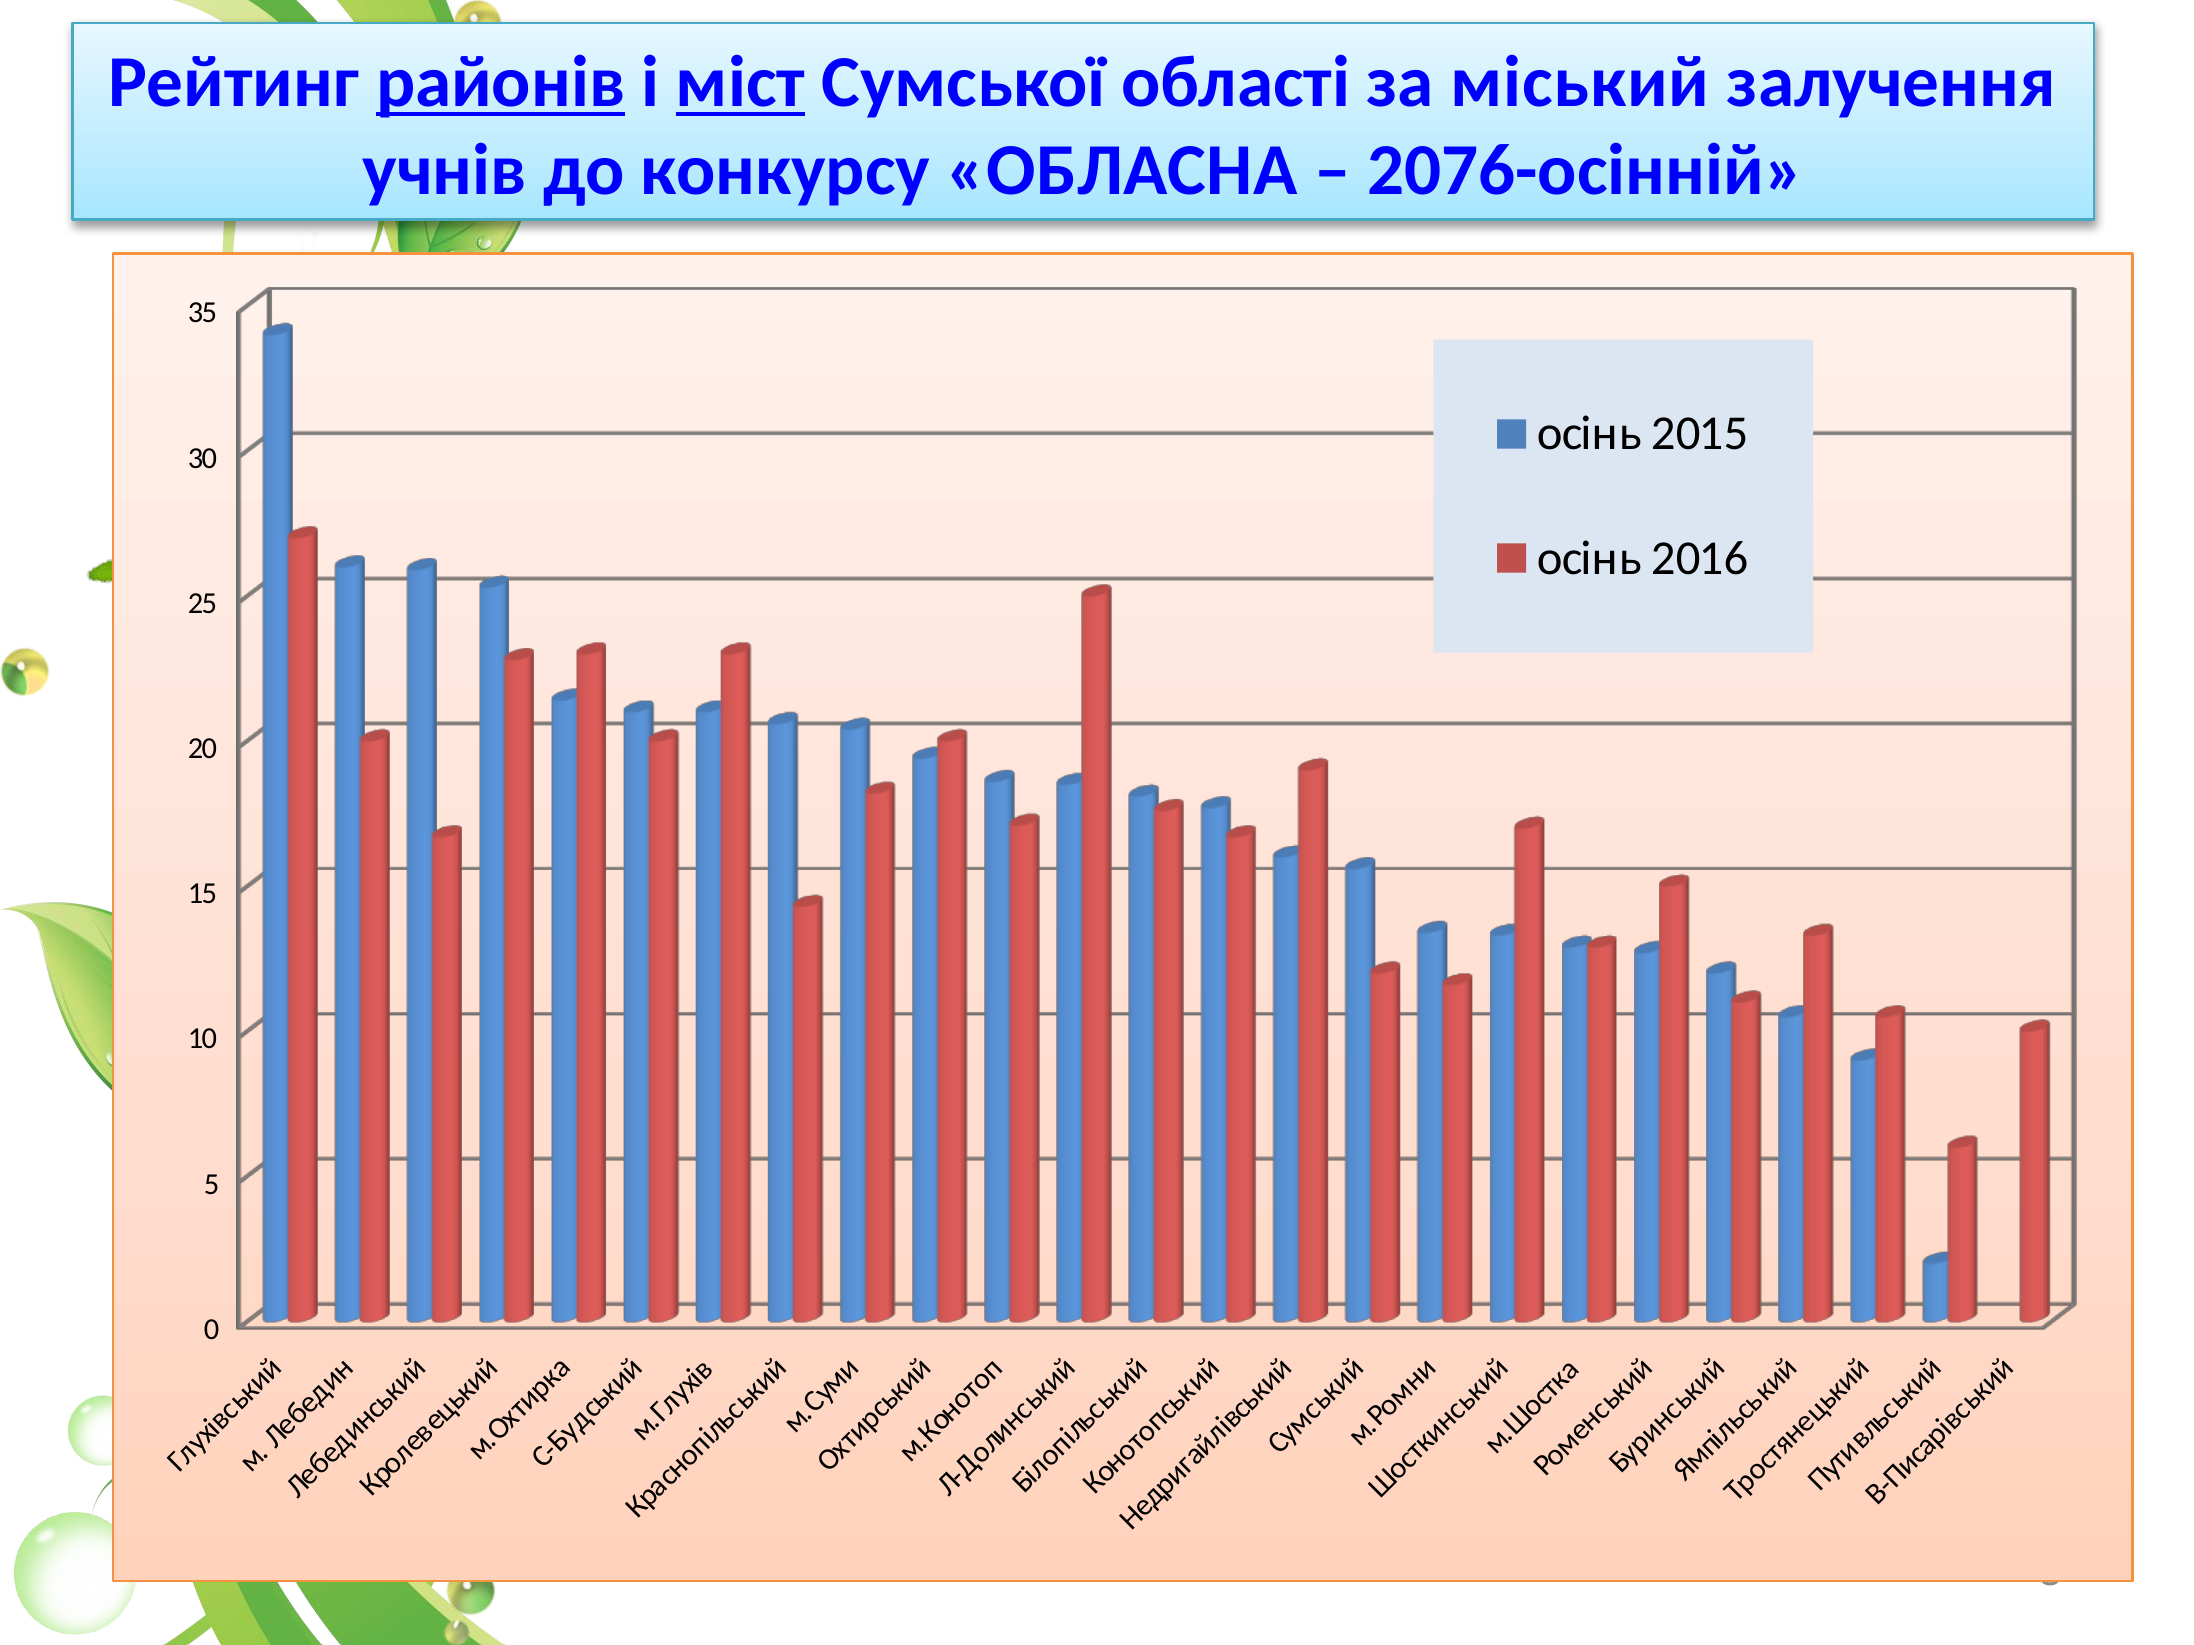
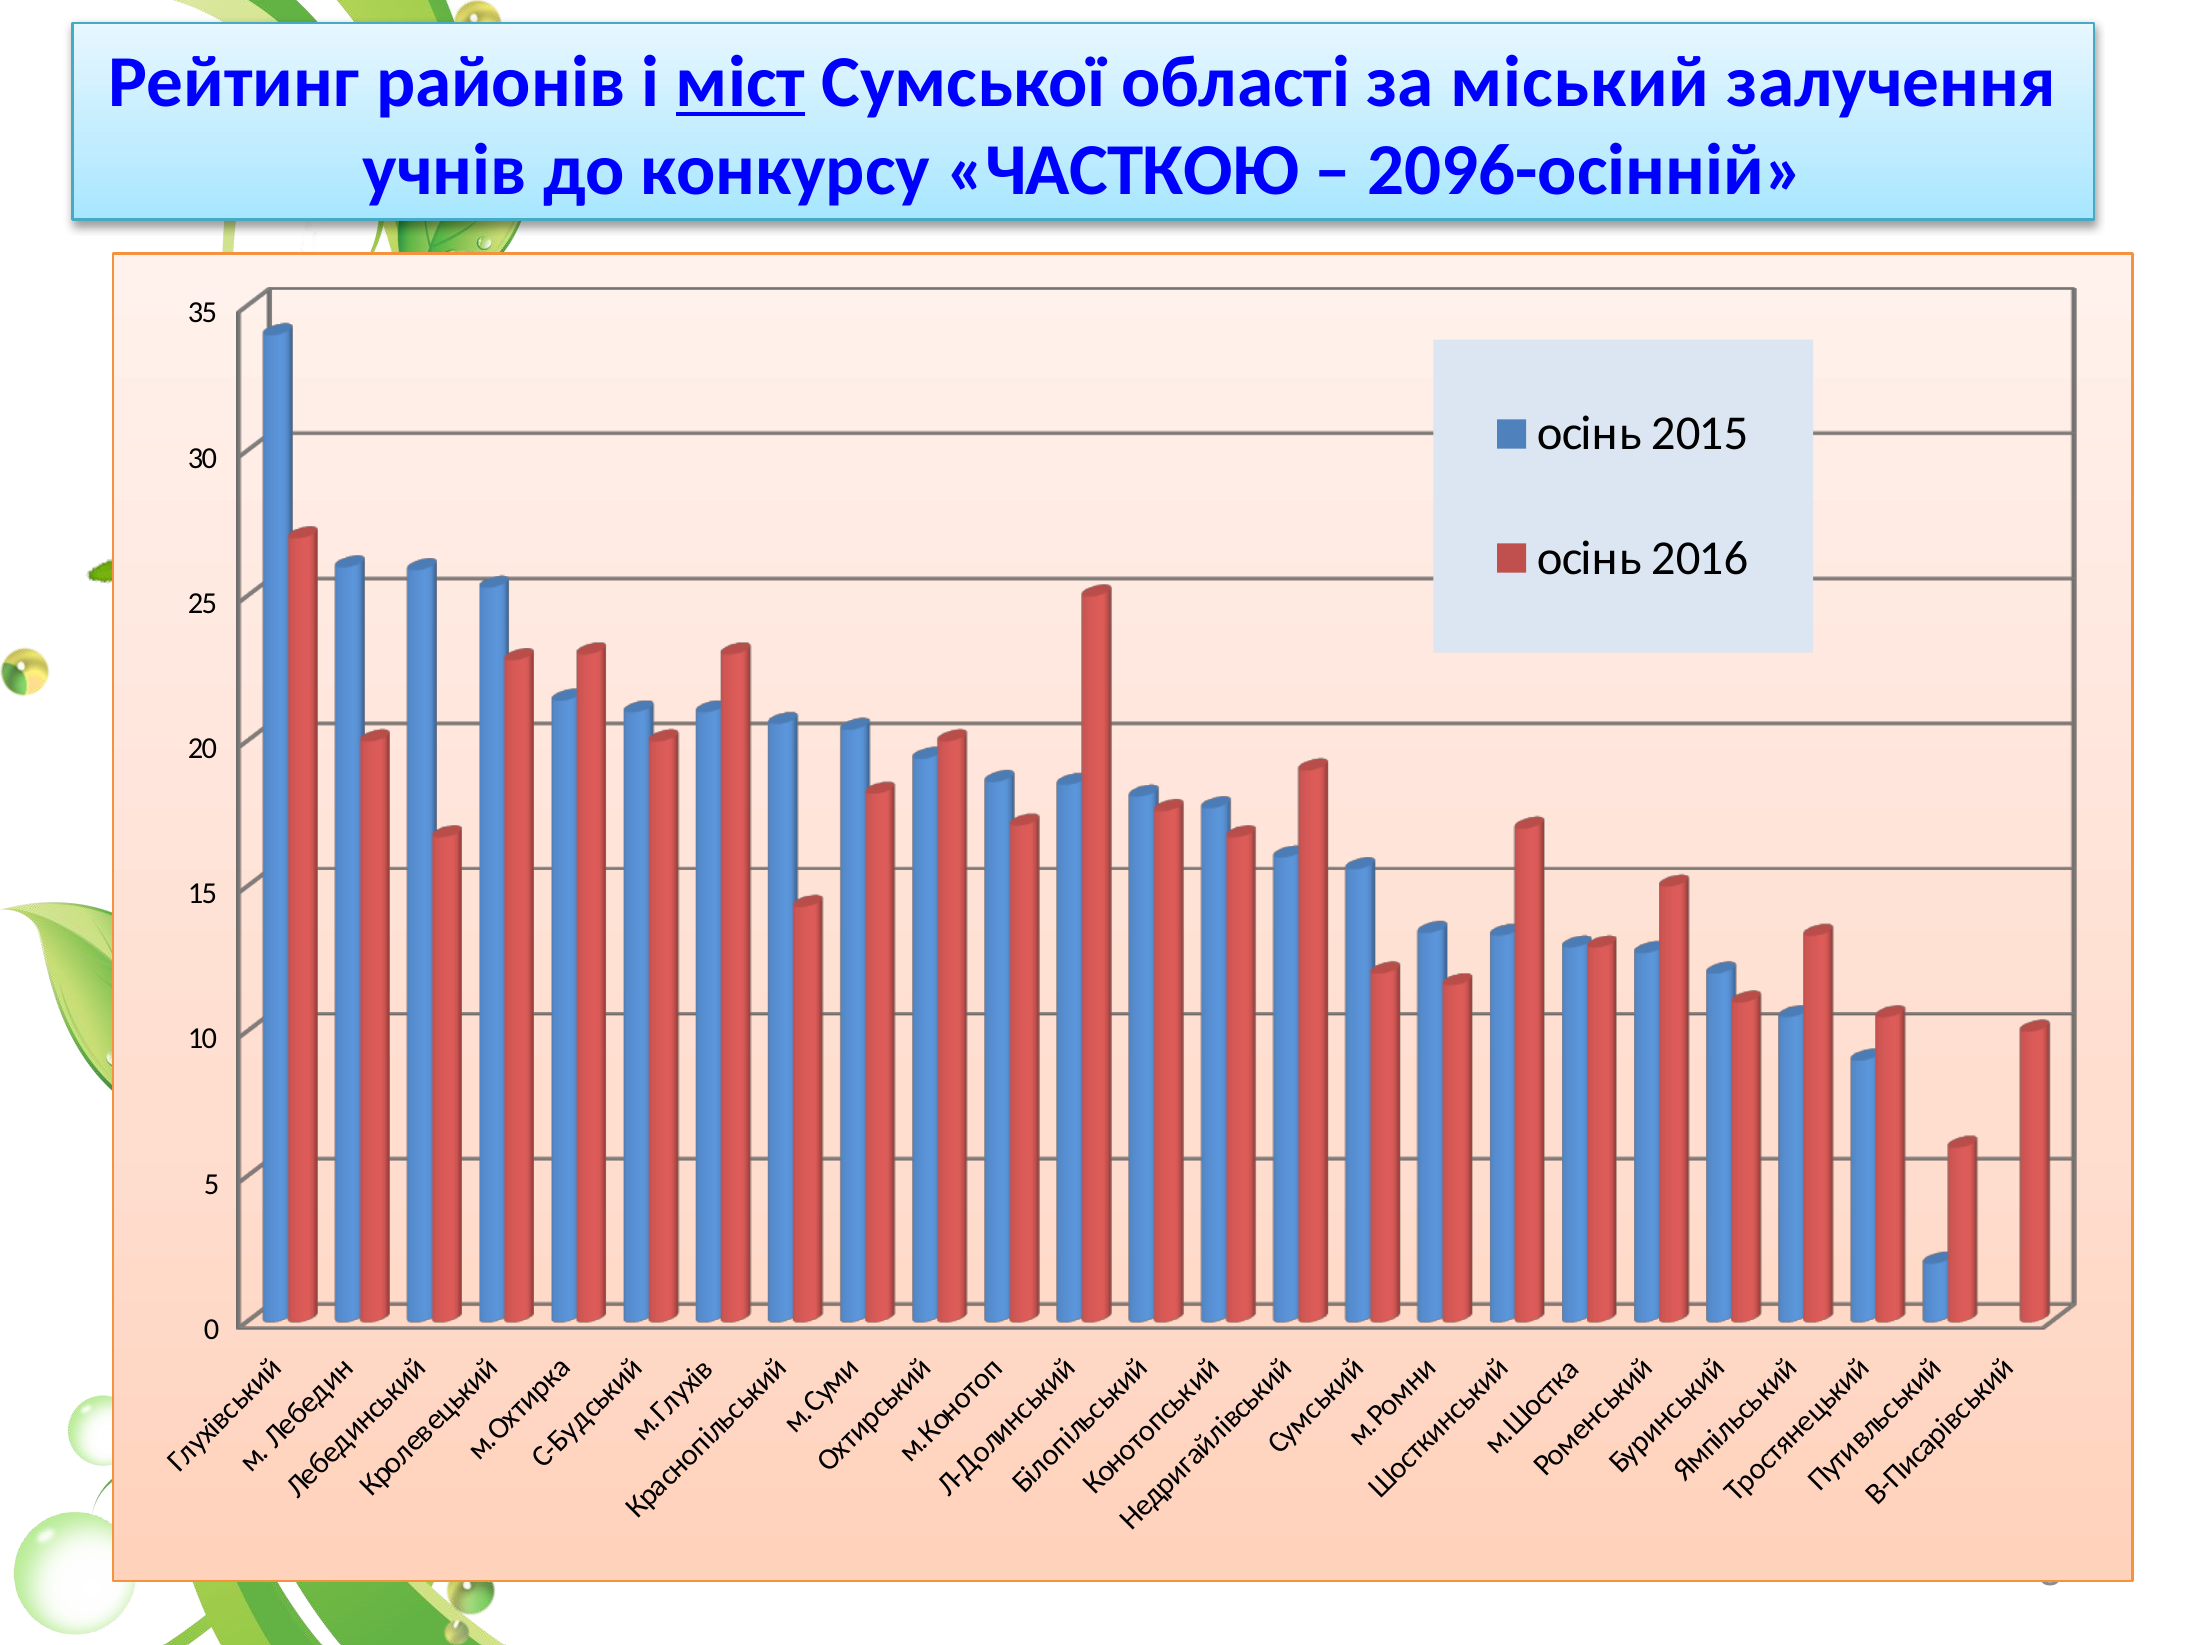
районів underline: present -> none (501, 83)
ОБЛАСНА: ОБЛАСНА -> ЧАСТКОЮ (1123, 170)
2076-осінній: 2076-осінній -> 2096-осінній (1585, 170)
